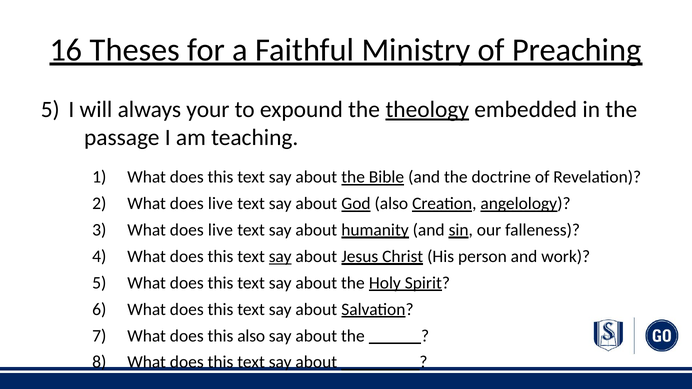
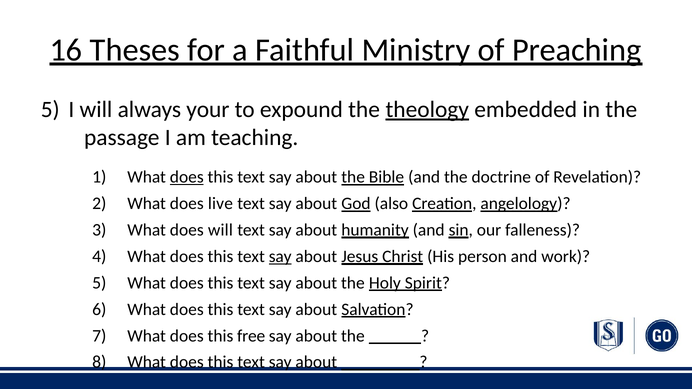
does underline: none -> present (187, 177)
live: live -> will (220, 230)
this also: also -> free (251, 336)
